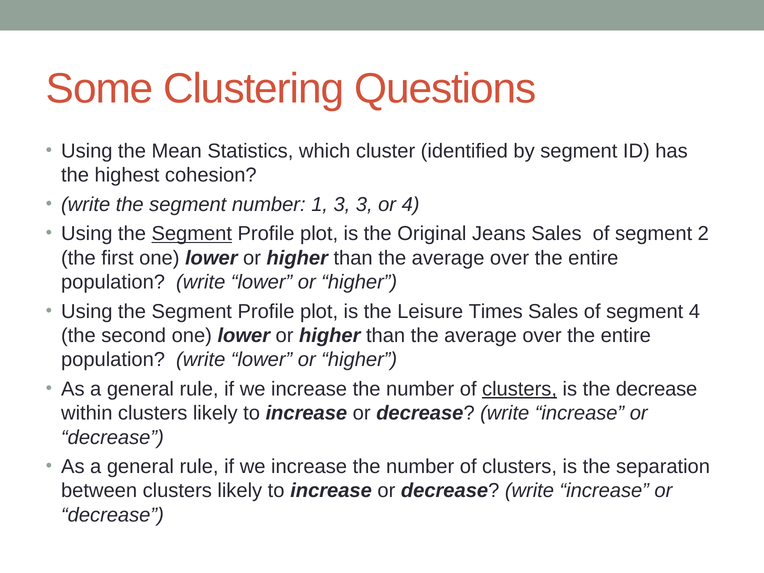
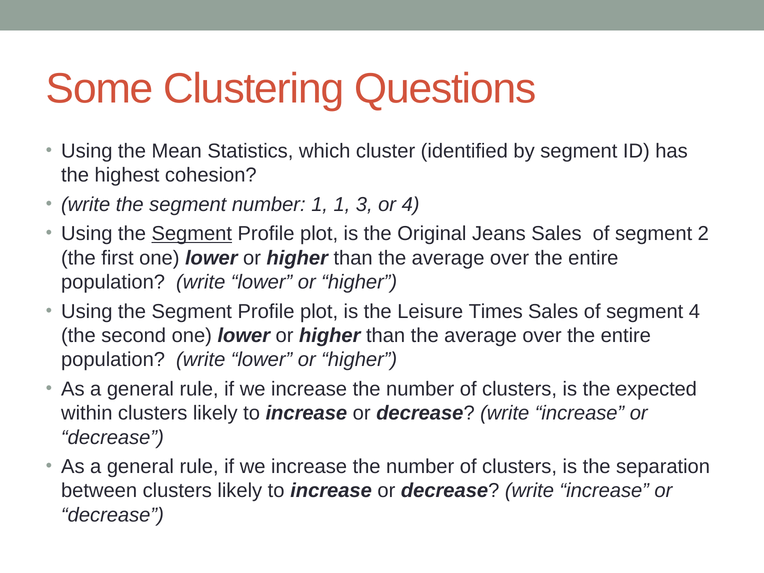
1 3: 3 -> 1 (342, 204)
clusters underline: present -> none (520, 389)
the decrease: decrease -> expected (656, 389)
